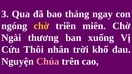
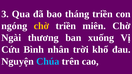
tháng ngay: ngay -> triền (102, 14)
Thôi: Thôi -> Bình (34, 50)
Chúa colour: pink -> light blue (48, 62)
